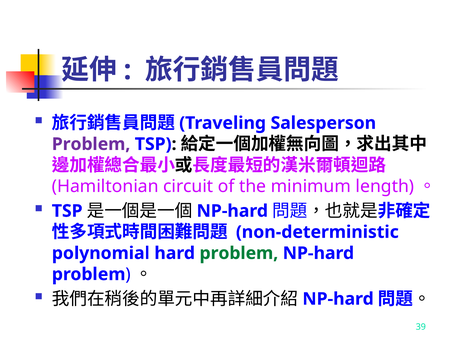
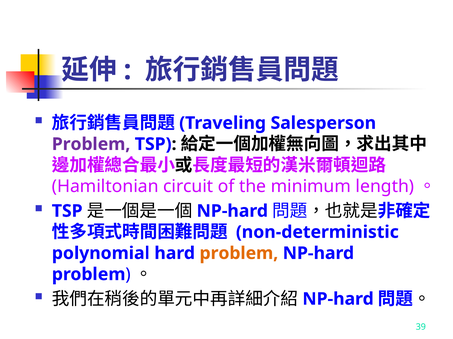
problem colour: green -> orange (239, 254)
